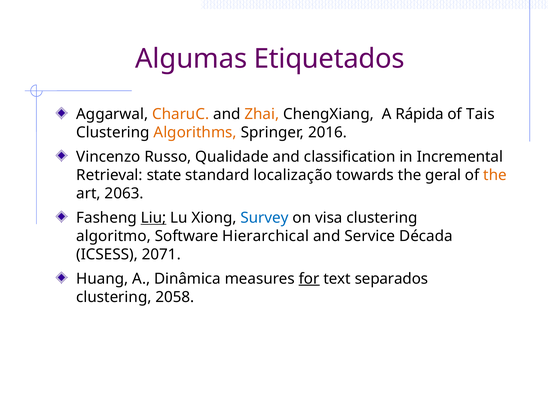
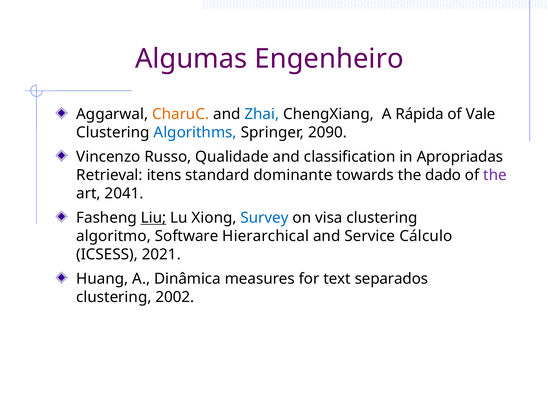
Etiquetados: Etiquetados -> Engenheiro (329, 59)
Zhai colour: orange -> blue (262, 114)
Tais: Tais -> Vale (481, 114)
Algorithms colour: orange -> blue (195, 133)
2016: 2016 -> 2090 (328, 133)
Incremental: Incremental -> Apropriadas (460, 157)
state: state -> itens (164, 175)
localização: localização -> dominante (293, 175)
geral: geral -> dado (443, 175)
the colour: orange -> purple (495, 175)
2063: 2063 -> 2041 (124, 193)
Década: Década -> Cálculo (426, 236)
2071: 2071 -> 2021 (161, 254)
for underline: present -> none (309, 279)
2058: 2058 -> 2002 (175, 297)
